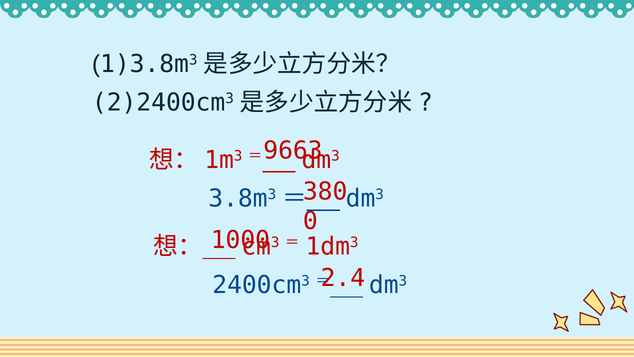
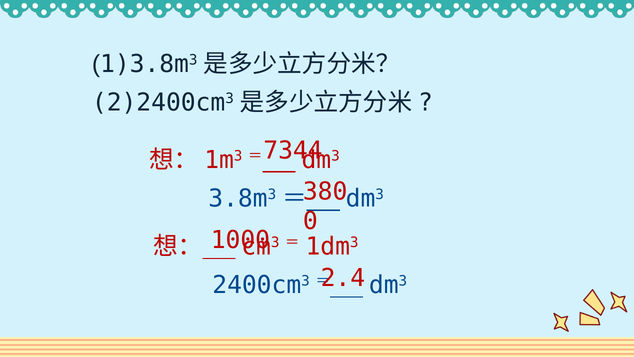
9663: 9663 -> 7344 (293, 150)
